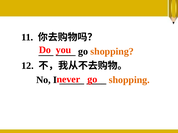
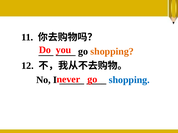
shopping colour: orange -> blue (129, 80)
